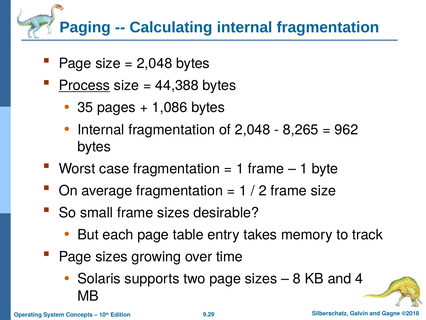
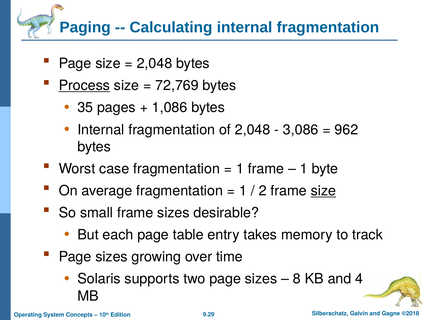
44,388: 44,388 -> 72,769 (177, 85)
8,265: 8,265 -> 3,086 (301, 129)
size underline: none -> present (323, 191)
